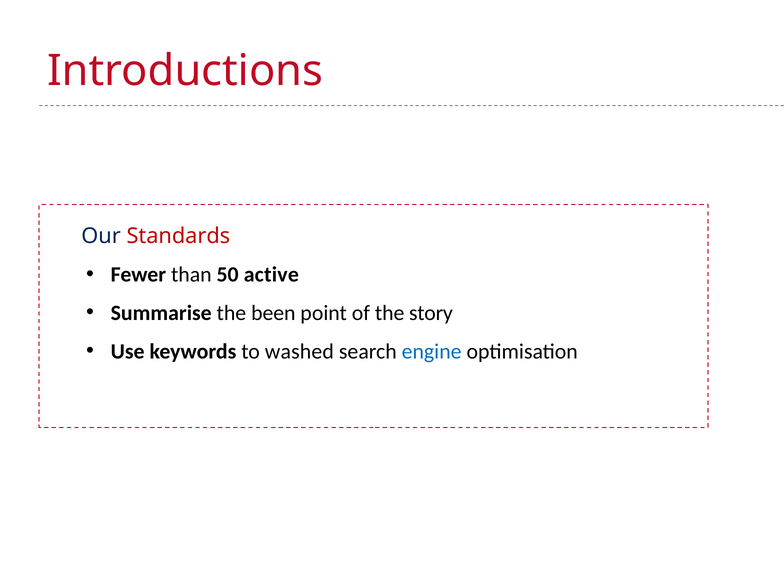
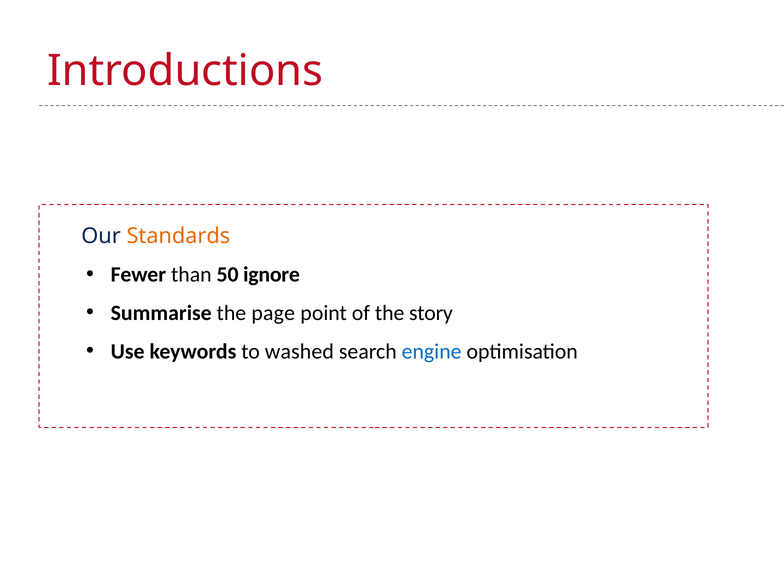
Standards colour: red -> orange (178, 236)
active: active -> ignore (272, 275)
been: been -> page (273, 313)
